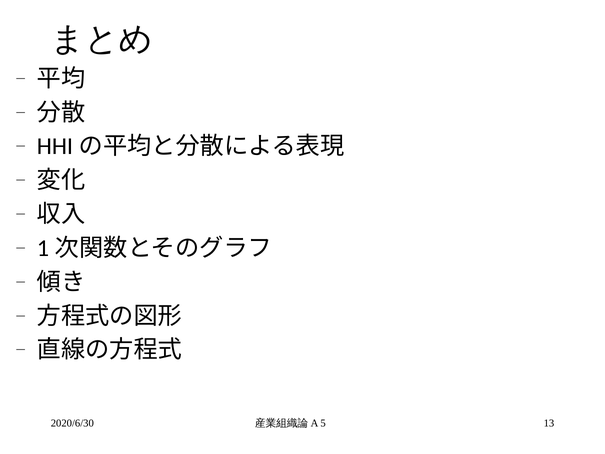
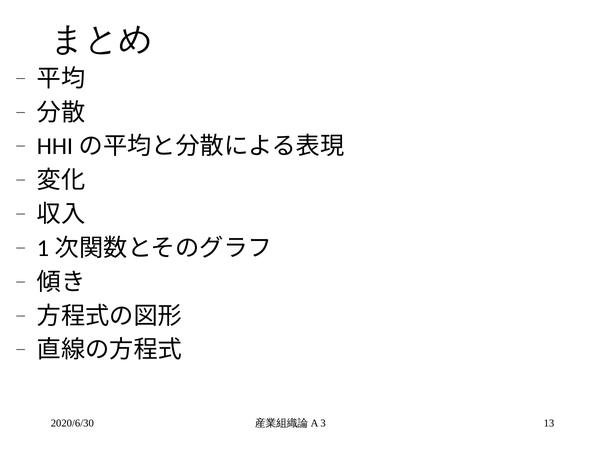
5: 5 -> 3 (323, 423)
